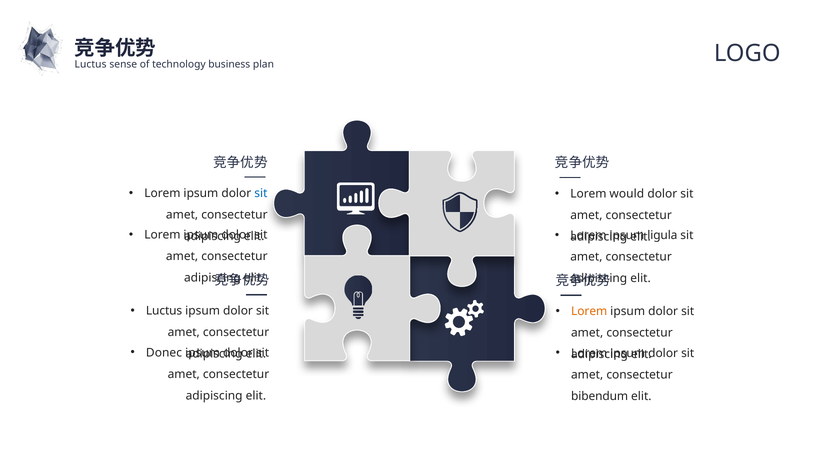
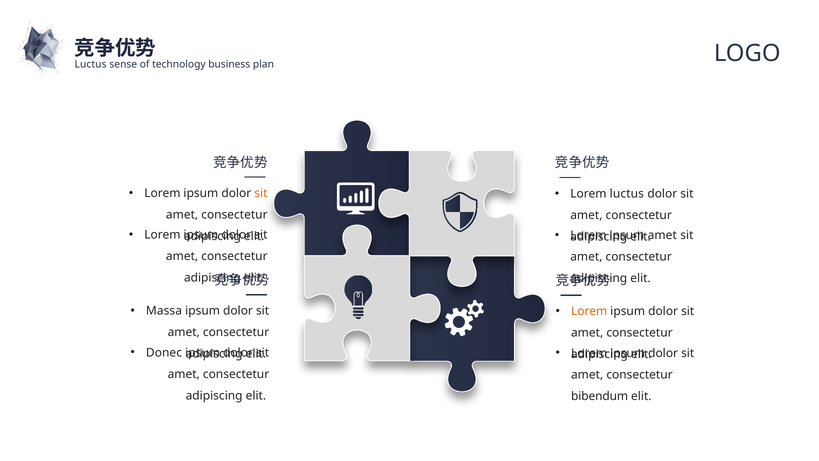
sit colour: blue -> orange (261, 193)
Lorem would: would -> luctus (627, 194)
ligula: ligula -> amet (662, 235)
Luctus: Luctus -> Massa (164, 311)
